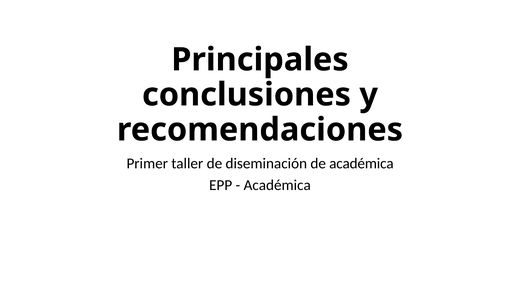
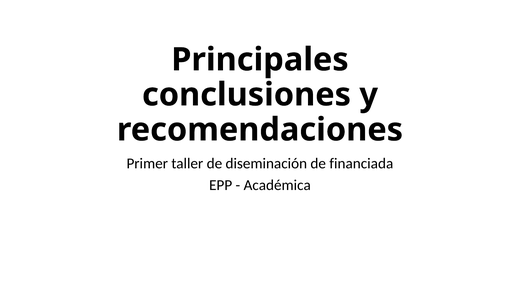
de académica: académica -> financiada (361, 164)
